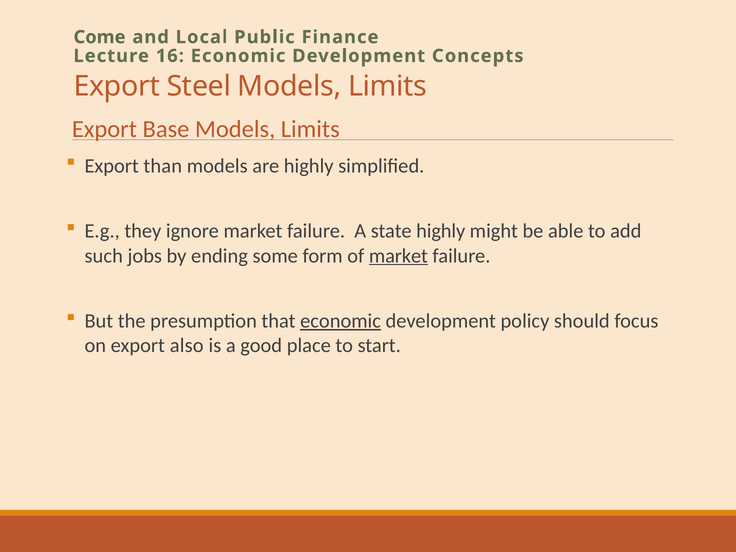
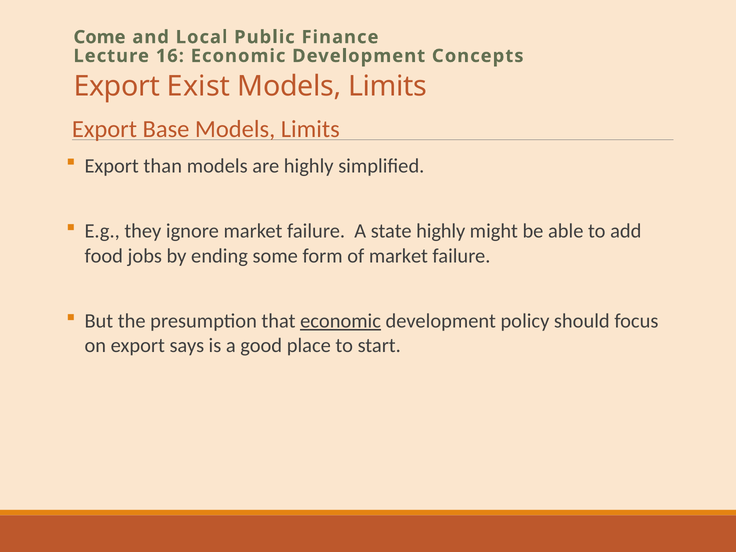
Steel: Steel -> Exist (199, 86)
such: such -> food (104, 256)
market underline: present -> none (398, 256)
also: also -> says (187, 346)
